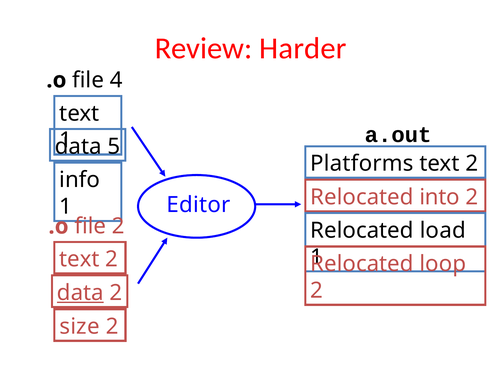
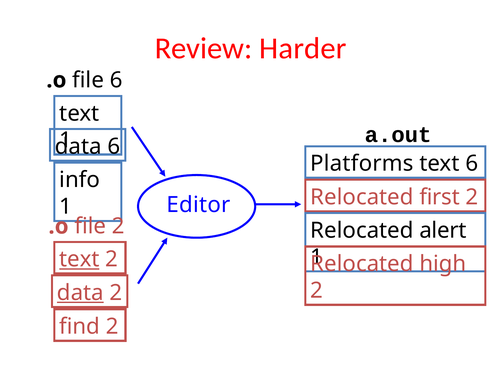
file 4: 4 -> 6 (116, 80)
5: 5 -> 6 (114, 147)
2: 2 -> 6 (472, 164)
into: into -> first (440, 197)
load: load -> alert (443, 231)
text underline: none -> present (79, 260)
loop: loop -> high (443, 264)
size: size -> find (80, 327)
